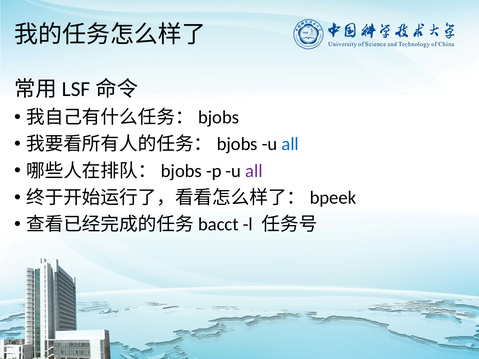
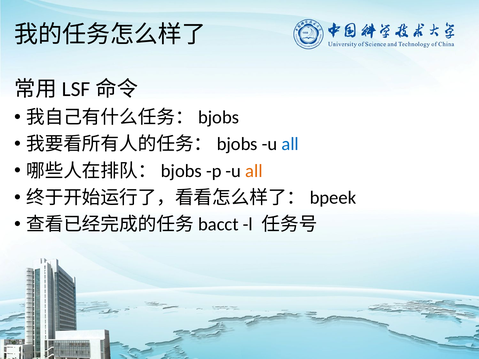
all colour: purple -> orange (254, 171)
